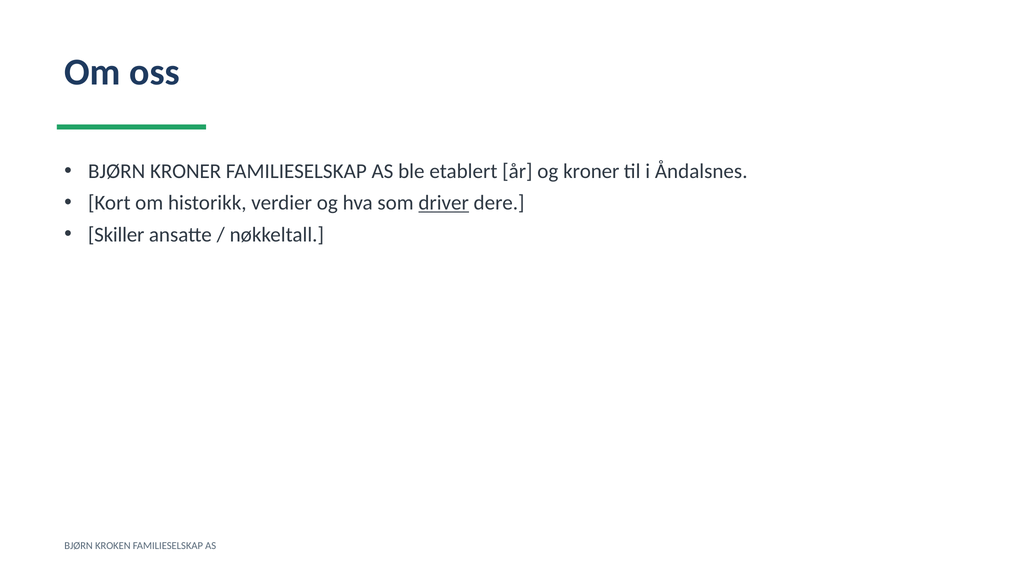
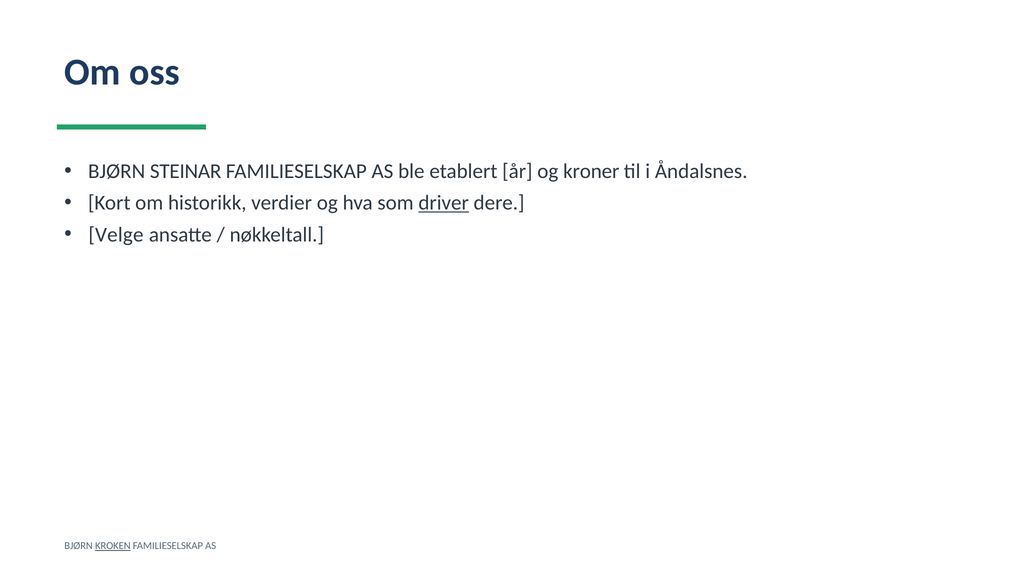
BJØRN KRONER: KRONER -> STEINAR (186, 171)
Skiller: Skiller -> Velge (116, 234)
KROKEN underline: none -> present (113, 546)
